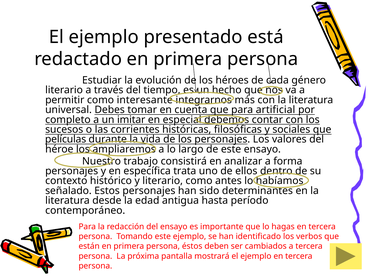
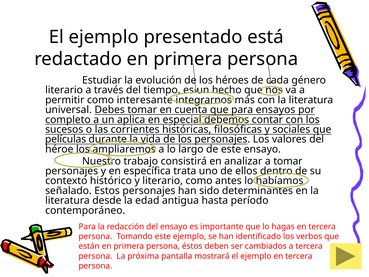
artificial: artificial -> ensayos (276, 110)
imitar: imitar -> aplica (131, 120)
a forma: forma -> tomar (288, 161)
